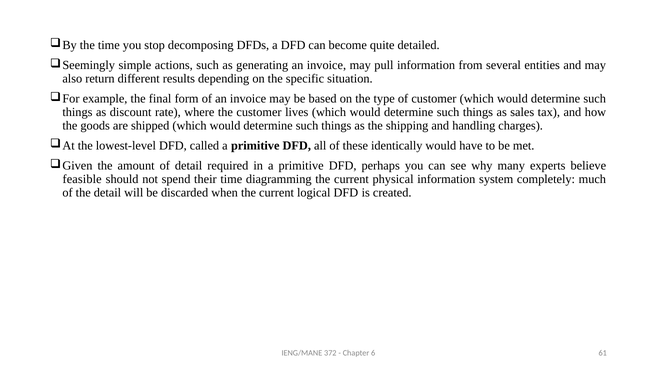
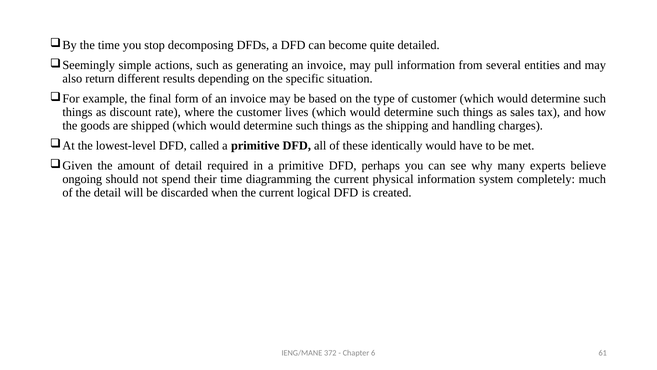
feasible: feasible -> ongoing (82, 179)
